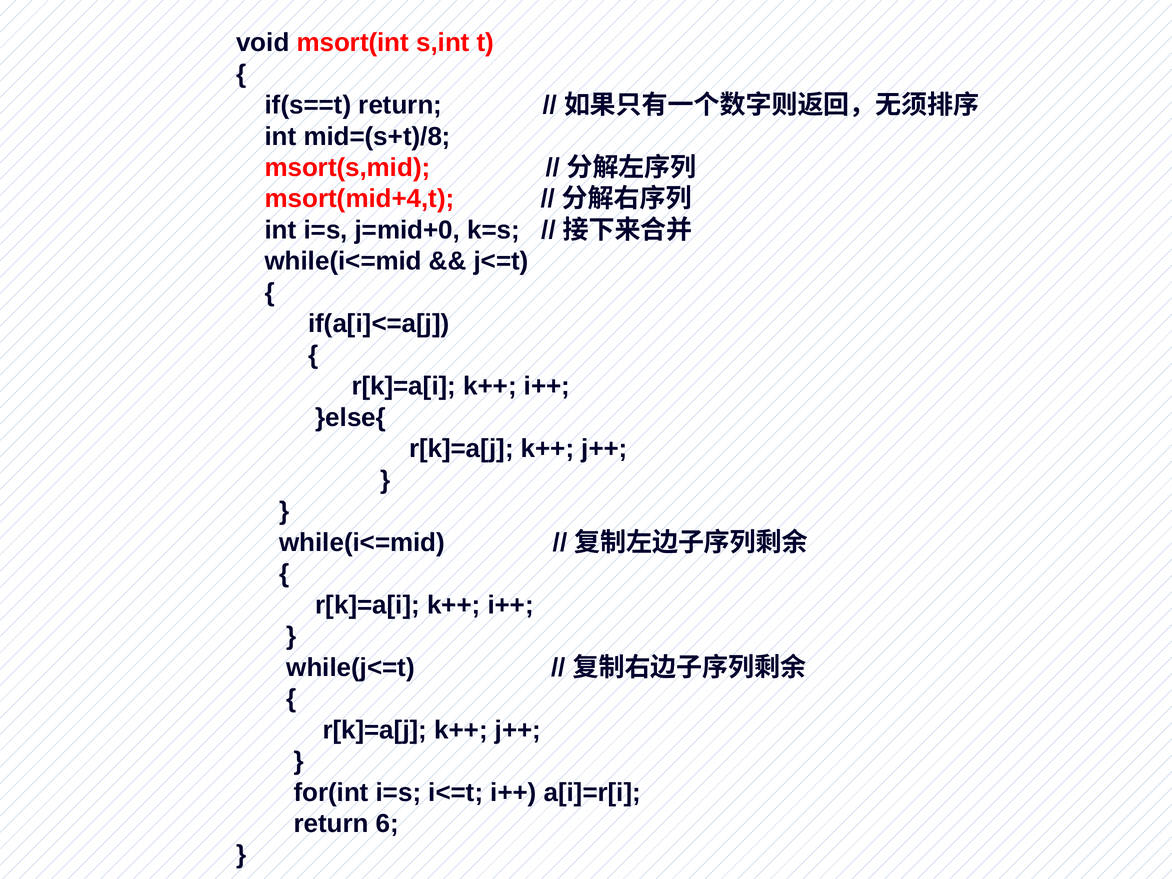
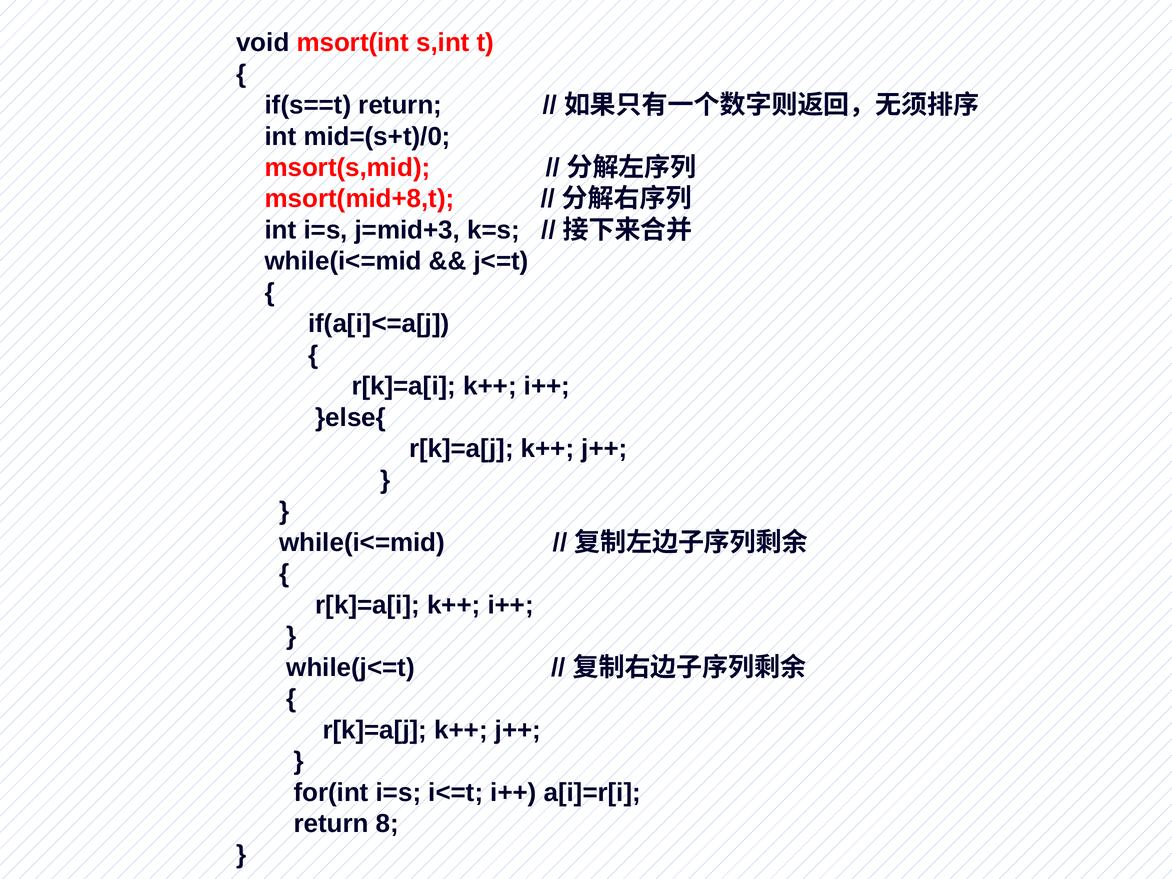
mid=(s+t)/8: mid=(s+t)/8 -> mid=(s+t)/0 (377, 136)
msort(mid+4,t: msort(mid+4,t -> msort(mid+8,t (360, 199)
j=mid+0: j=mid+0 -> j=mid+3 (407, 230)
6: 6 -> 8 (387, 824)
